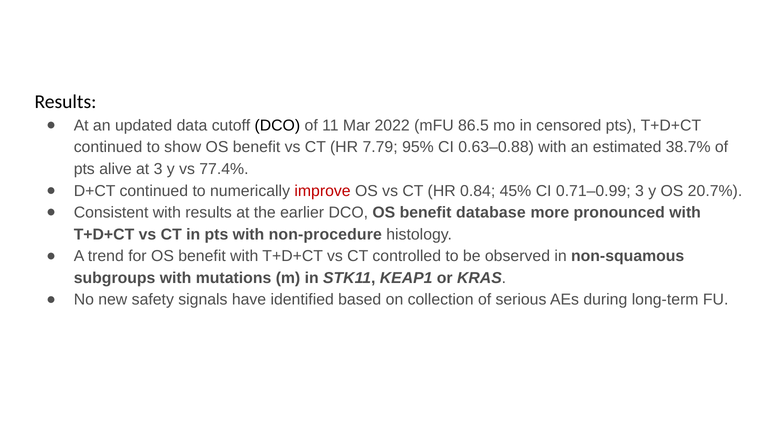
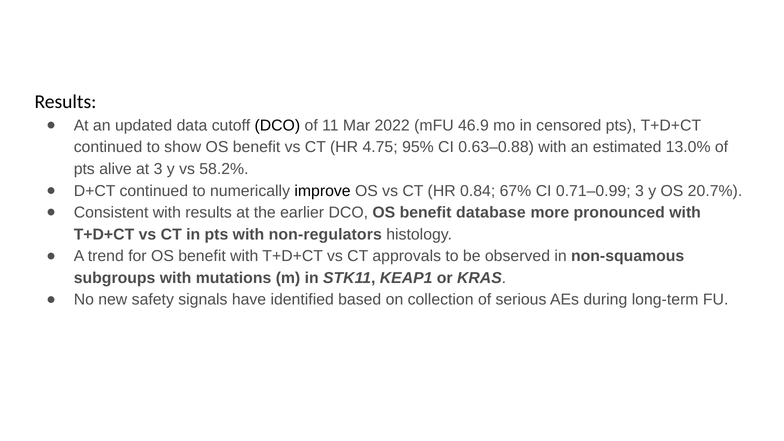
86.5: 86.5 -> 46.9 (473, 126)
7.79: 7.79 -> 4.75 (380, 147)
38.7%: 38.7% -> 13.0% (688, 147)
77.4%: 77.4% -> 58.2% (224, 169)
improve colour: red -> black (323, 191)
45%: 45% -> 67% (515, 191)
non-procedure: non-procedure -> non-regulators (325, 235)
controlled: controlled -> approvals (407, 256)
